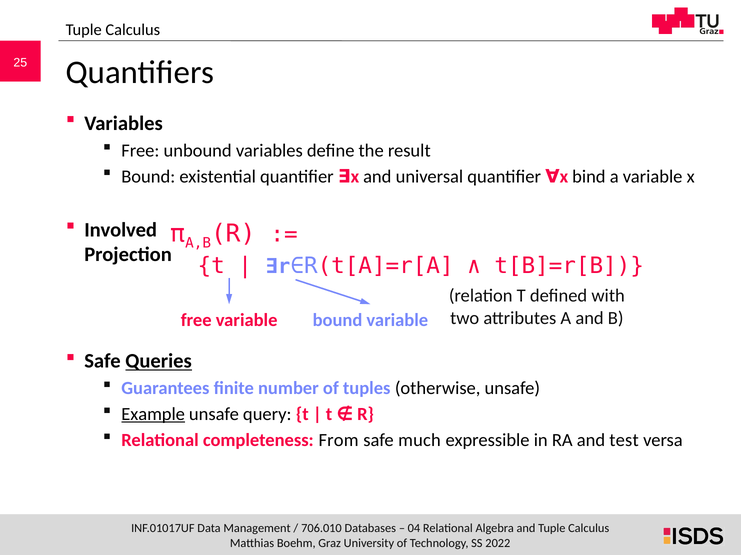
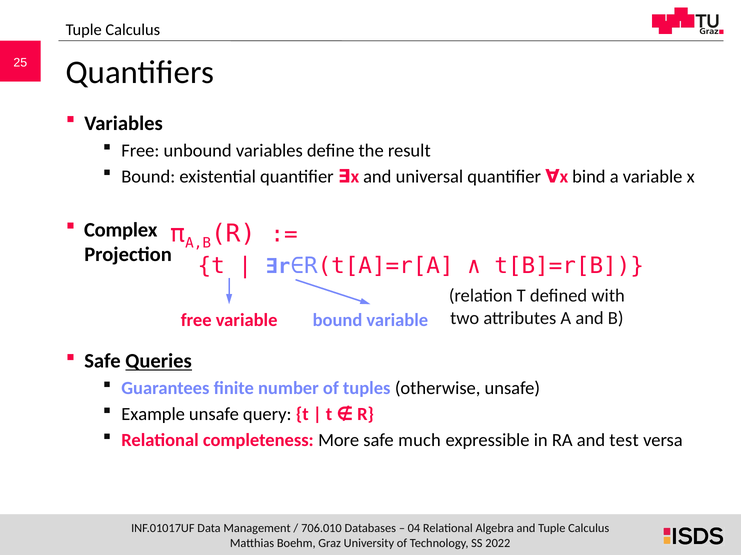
Involved: Involved -> Complex (121, 230)
Example underline: present -> none (153, 415)
From: From -> More (339, 441)
